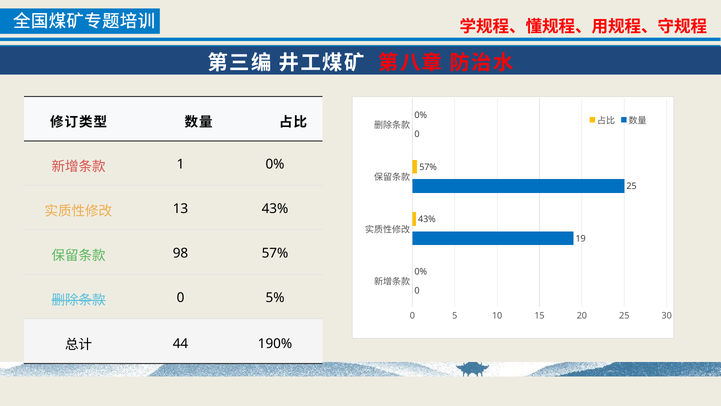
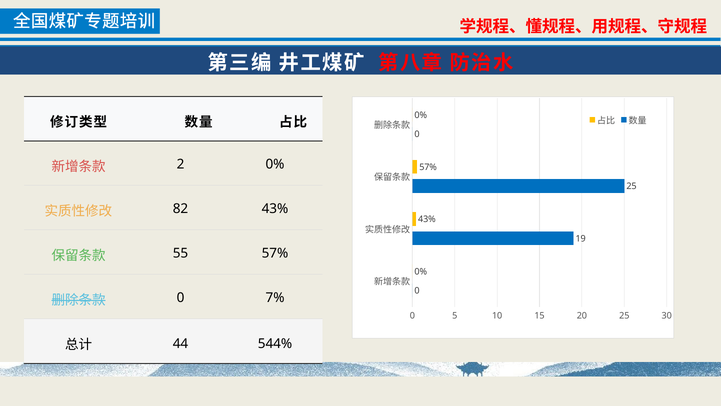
1: 1 -> 2 (180, 164)
13: 13 -> 82 (180, 208)
98: 98 -> 55 (180, 253)
5%: 5% -> 7% (275, 297)
190%: 190% -> 544% (275, 343)
